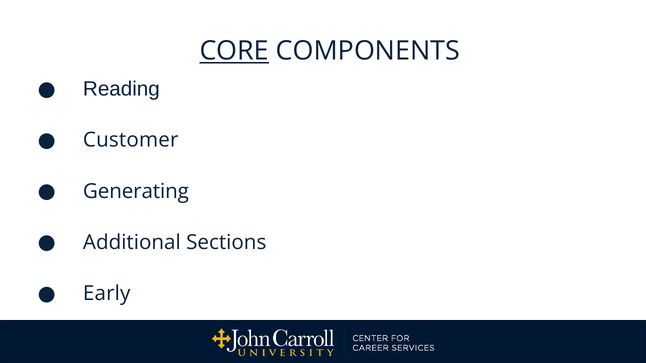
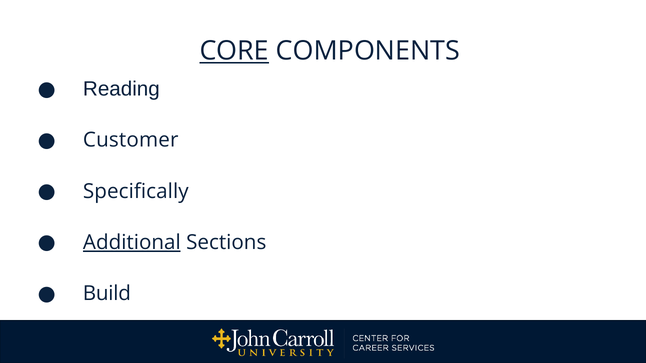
Generating: Generating -> Specifically (136, 191)
Additional underline: none -> present (132, 243)
Early: Early -> Build (107, 294)
